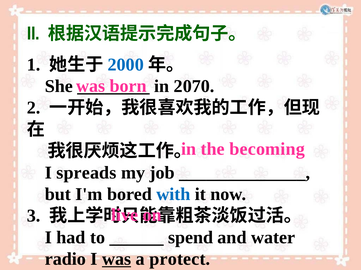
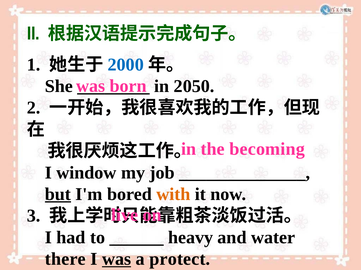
2070: 2070 -> 2050 (194, 86)
spreads: spreads -> window (86, 173)
but underline: none -> present (58, 195)
with colour: blue -> orange (173, 195)
spend: spend -> heavy (191, 238)
radio: radio -> there (65, 260)
